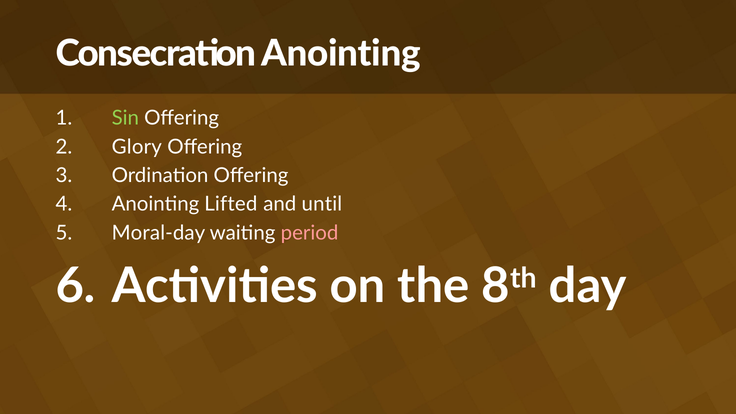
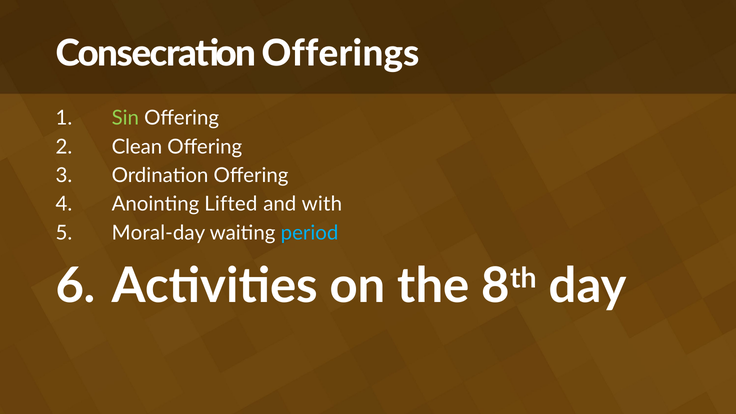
Consecration Anointing: Anointing -> Offerings (341, 54)
Glory: Glory -> Clean (137, 147)
until: until -> with (322, 204)
period colour: pink -> light blue (310, 233)
